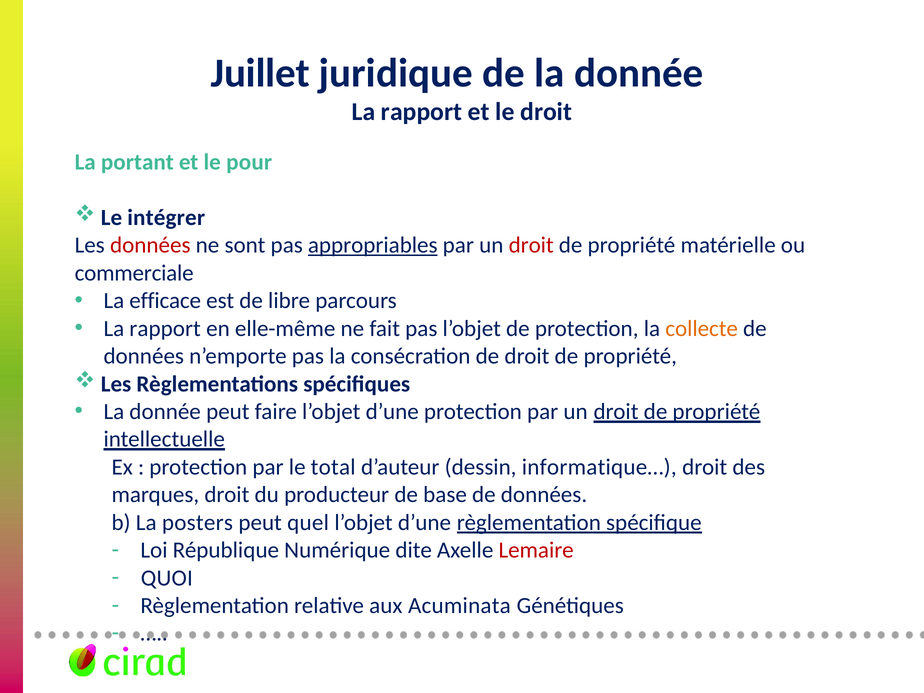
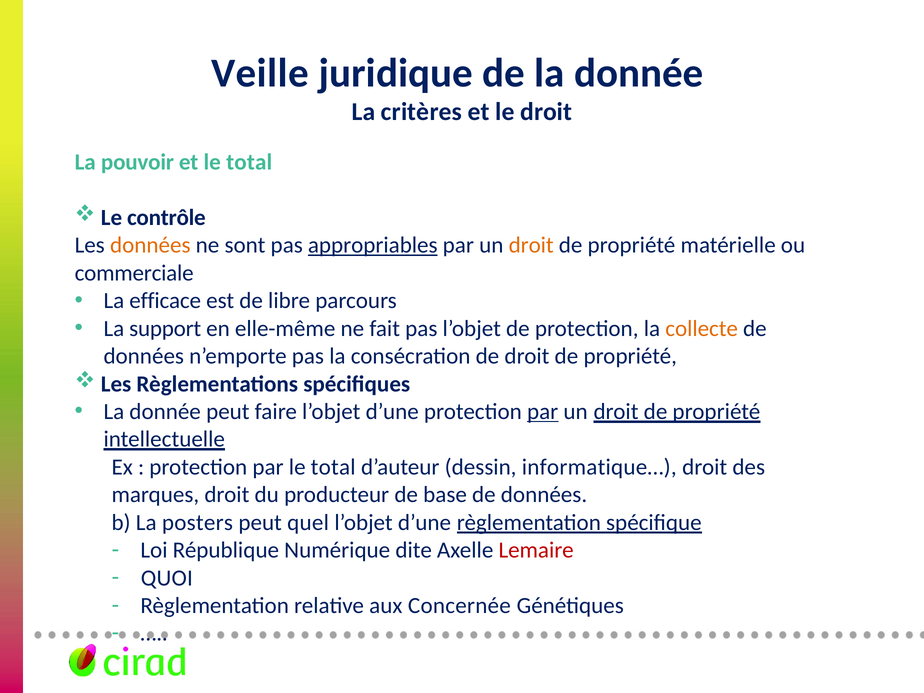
Juillet: Juillet -> Veille (260, 73)
rapport: rapport -> critères (421, 112)
portant: portant -> pouvoir (137, 162)
et le pour: pour -> total (249, 162)
intégrer: intégrer -> contrôle (166, 218)
données colour: red -> orange (150, 245)
droit colour: red -> orange (531, 245)
rapport: rapport -> support (165, 328)
par underline: none -> present (543, 412)
Acuminata: Acuminata -> Concernée (459, 606)
